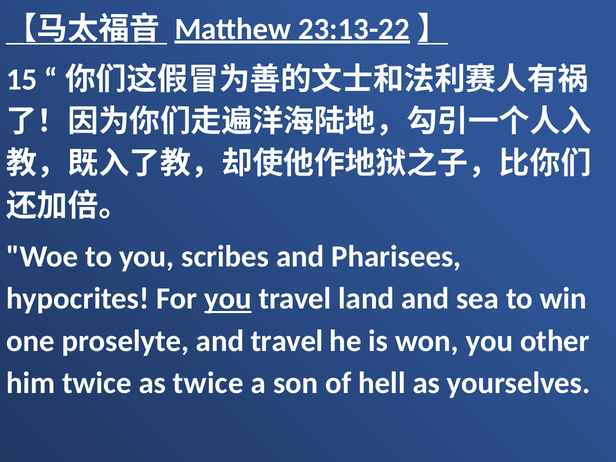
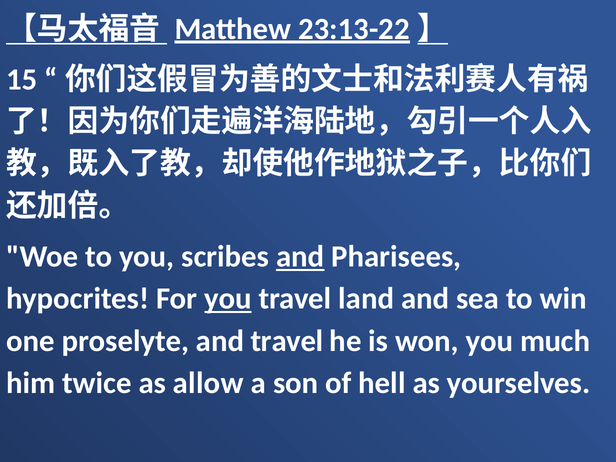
and underline: none -> present (300, 257)
other: other -> much (555, 341)
as twice: twice -> allow (208, 383)
